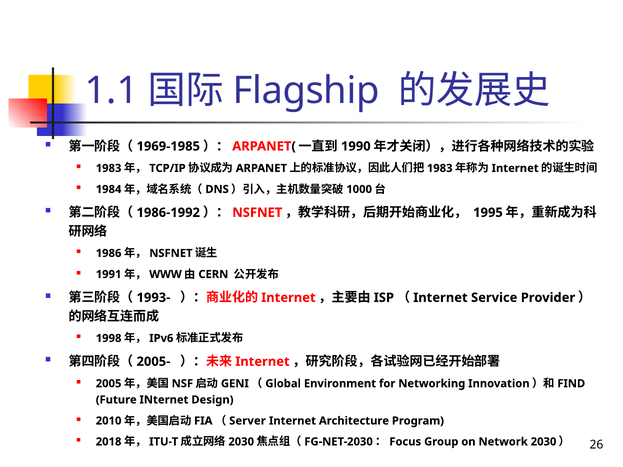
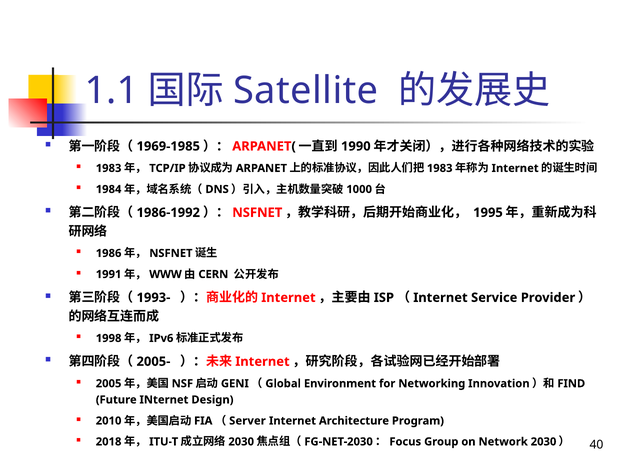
Flagship: Flagship -> Satellite (306, 91)
26: 26 -> 40 (596, 445)
